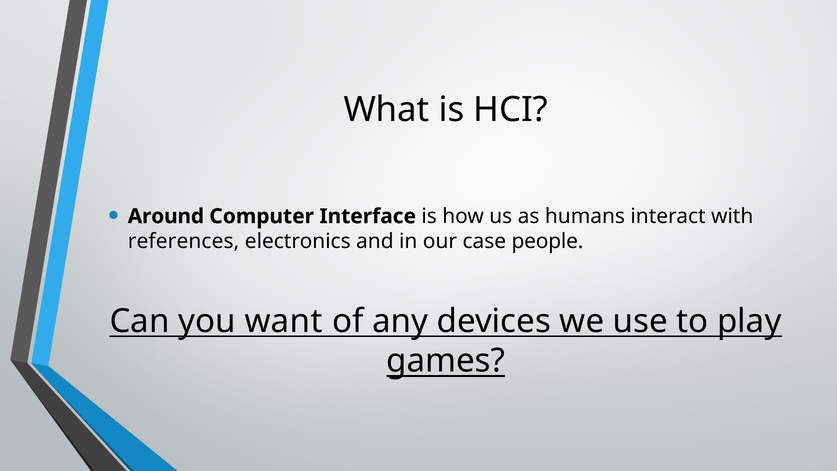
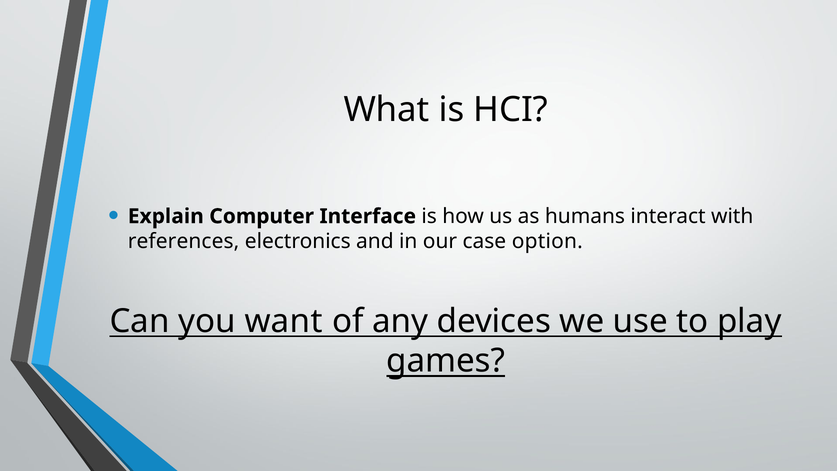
Around: Around -> Explain (166, 216)
people: people -> option (547, 241)
